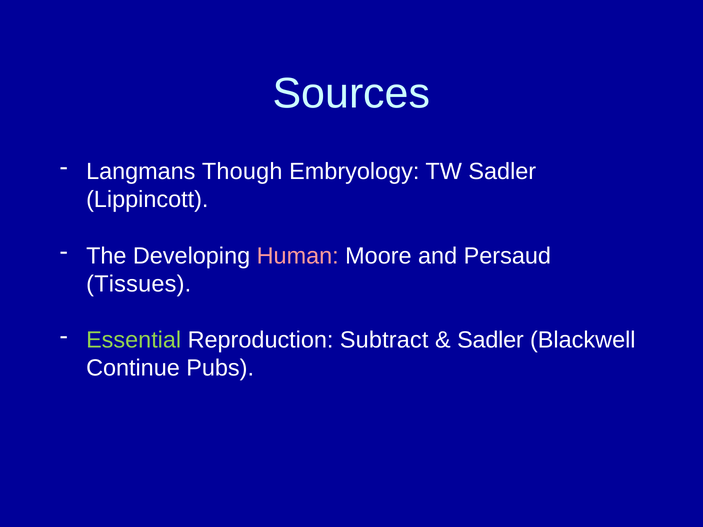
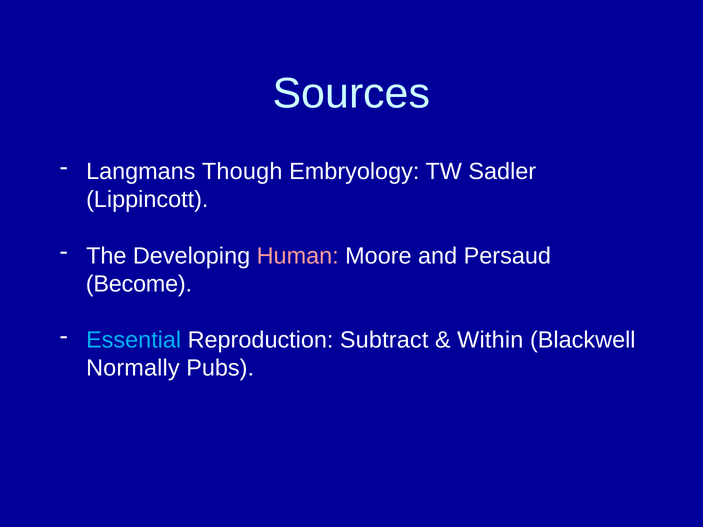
Tissues: Tissues -> Become (139, 284)
Essential colour: light green -> light blue (134, 340)
Sadler: Sadler -> Within (490, 340)
Continue: Continue -> Normally (133, 368)
